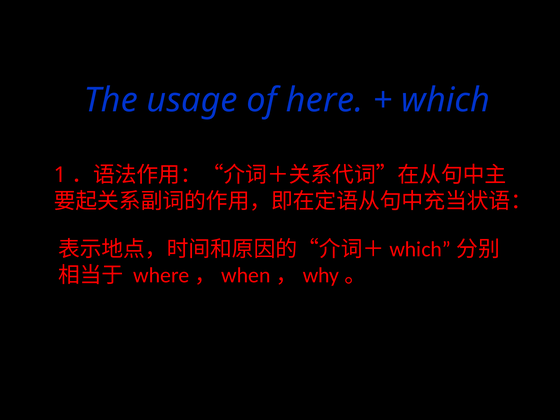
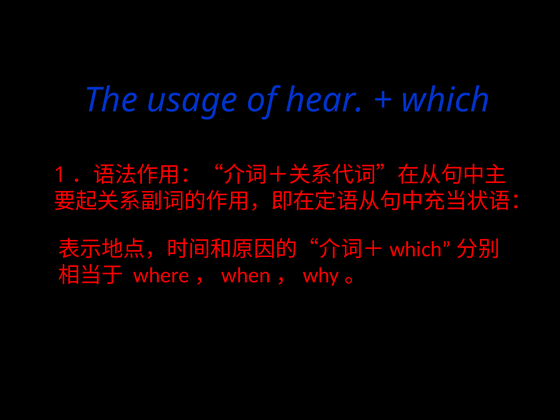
here: here -> hear (325, 100)
